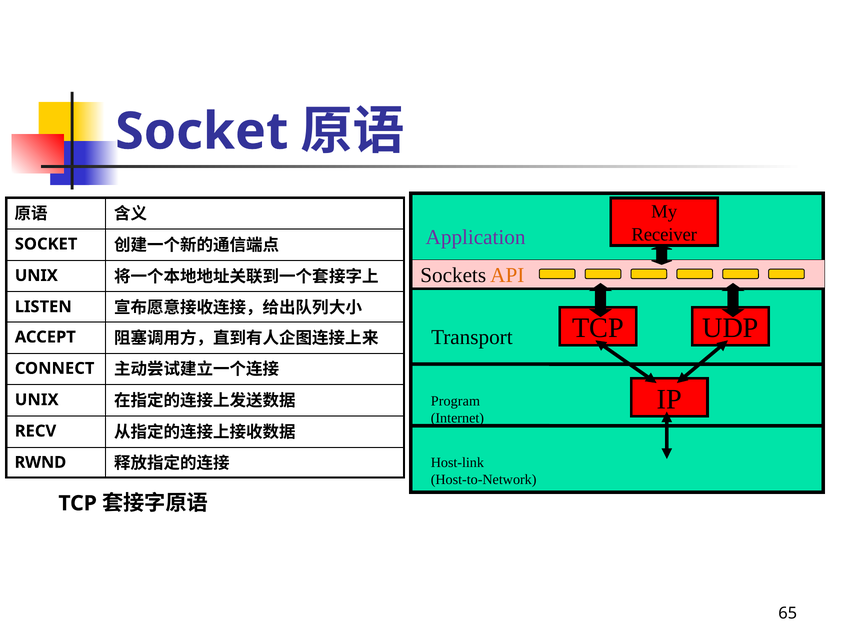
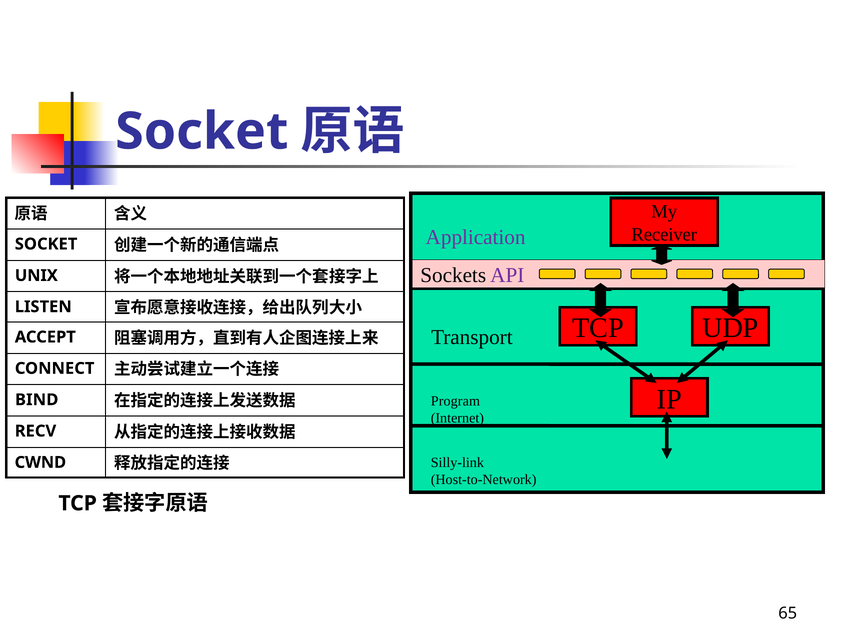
API colour: orange -> purple (507, 275)
UNIX: UNIX -> BIND (37, 400)
Host-link: Host-link -> Silly-link (457, 463)
RWND: RWND -> CWND (40, 462)
